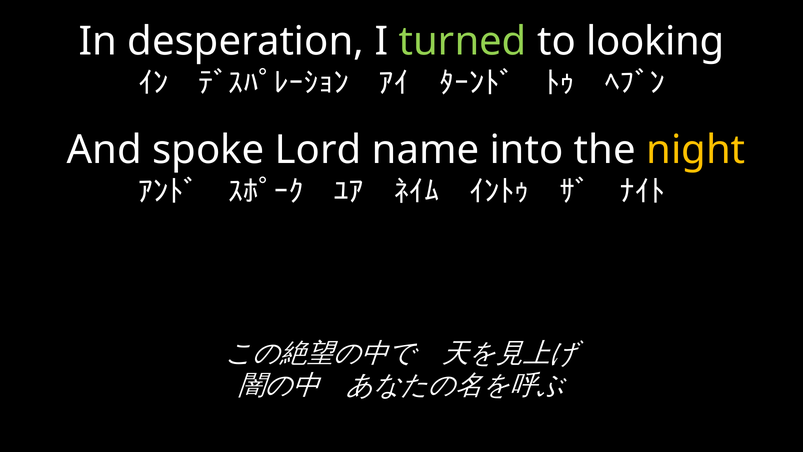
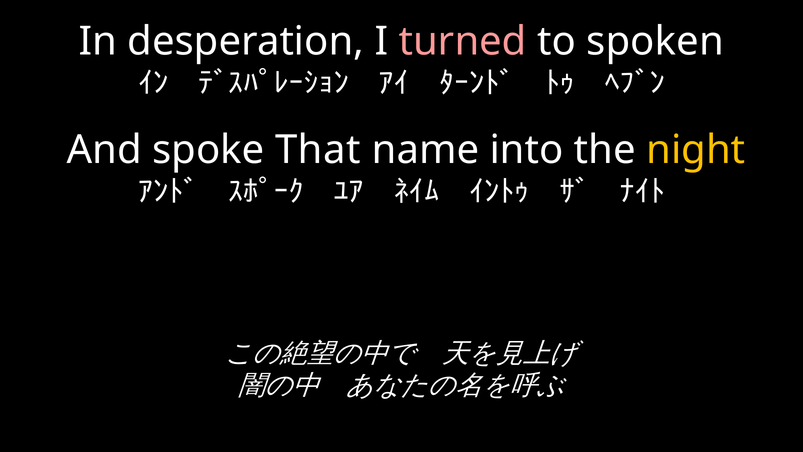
turned colour: light green -> pink (463, 42)
looking: looking -> spoken (655, 42)
Lord: Lord -> That (318, 150)
